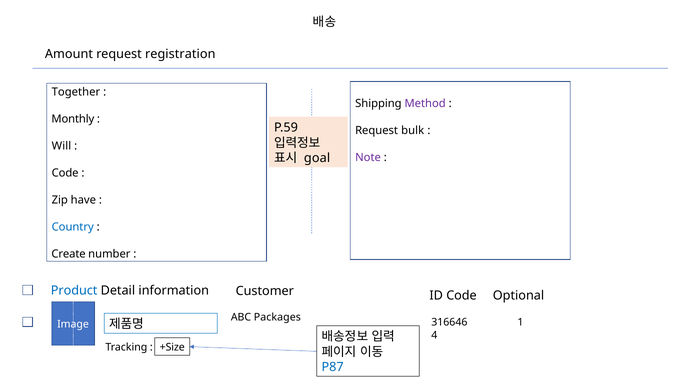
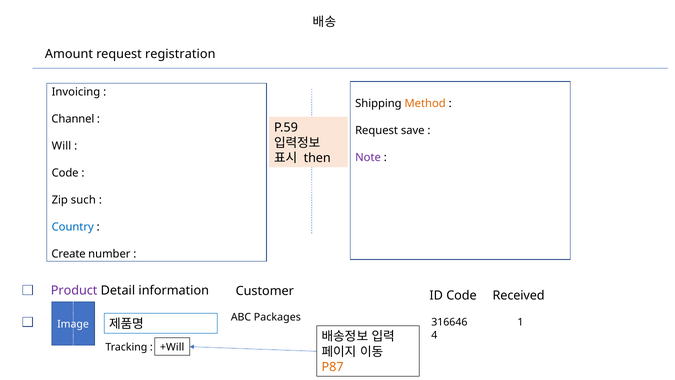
Together: Together -> Invoicing (76, 92)
Method colour: purple -> orange (425, 104)
Monthly: Monthly -> Channel (73, 119)
bulk: bulk -> save (413, 131)
goal: goal -> then (317, 158)
have: have -> such (83, 200)
Product colour: blue -> purple (74, 291)
Optional: Optional -> Received (519, 295)
+Size: +Size -> +Will (172, 347)
P87 colour: blue -> orange (333, 367)
